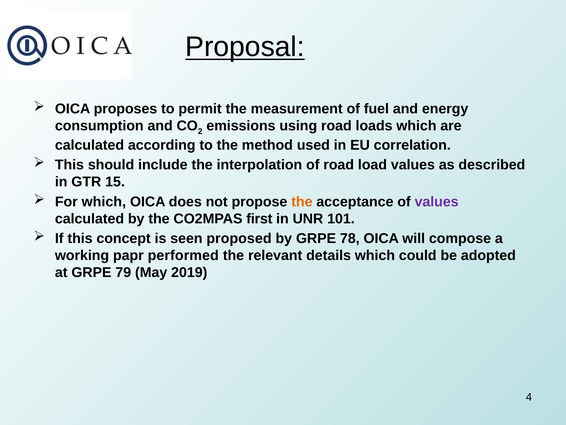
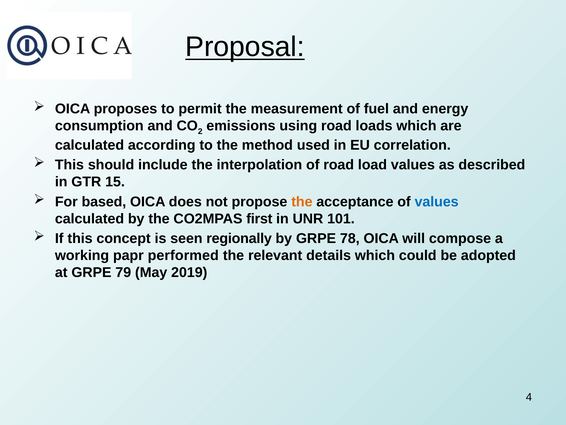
For which: which -> based (104, 202)
values colour: purple -> blue (437, 202)
proposed: proposed -> regionally (239, 238)
